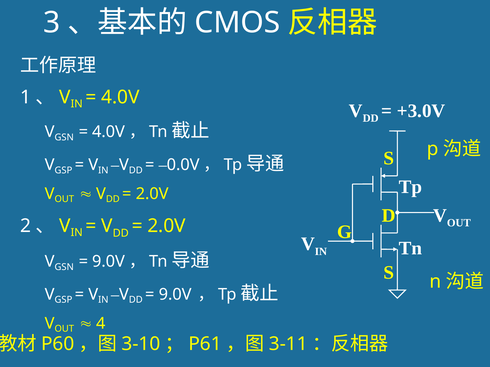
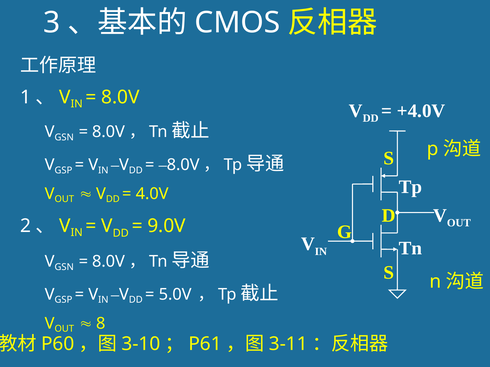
4.0V: 4.0V -> 8.0V (120, 97)
+3.0V: +3.0V -> +4.0V (421, 111)
4.0V: 4.0V -> 8.0V (109, 132)
0.0V: 0.0V -> 8.0V (183, 165)
2.0V: 2.0V -> 4.0V (152, 194)
2.0V: 2.0V -> 9.0V (167, 226)
9.0V: 9.0V -> 8.0V (109, 262)
9.0V: 9.0V -> 5.0V (175, 295)
4: 4 -> 8 (101, 324)
